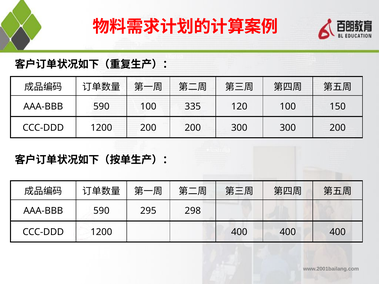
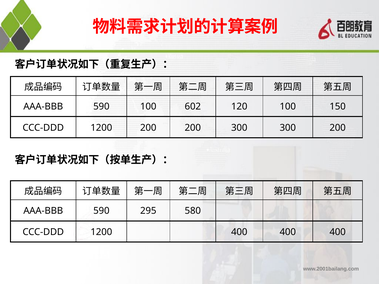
335: 335 -> 602 (193, 107)
298: 298 -> 580 (193, 211)
